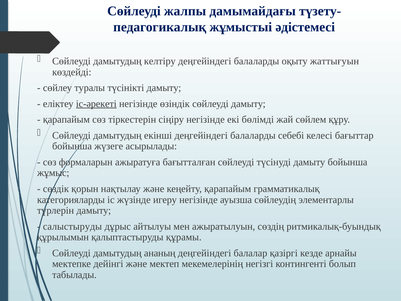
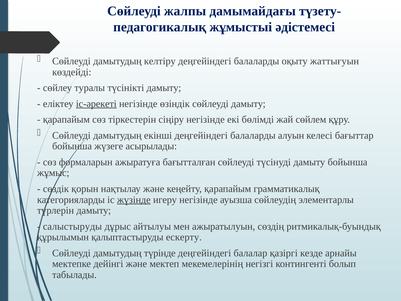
себебі: себебі -> алуын (291, 135)
жүзінде underline: none -> present (134, 200)
құрамы: құрамы -> ескерту (184, 237)
ананың: ананың -> түрінде (160, 253)
